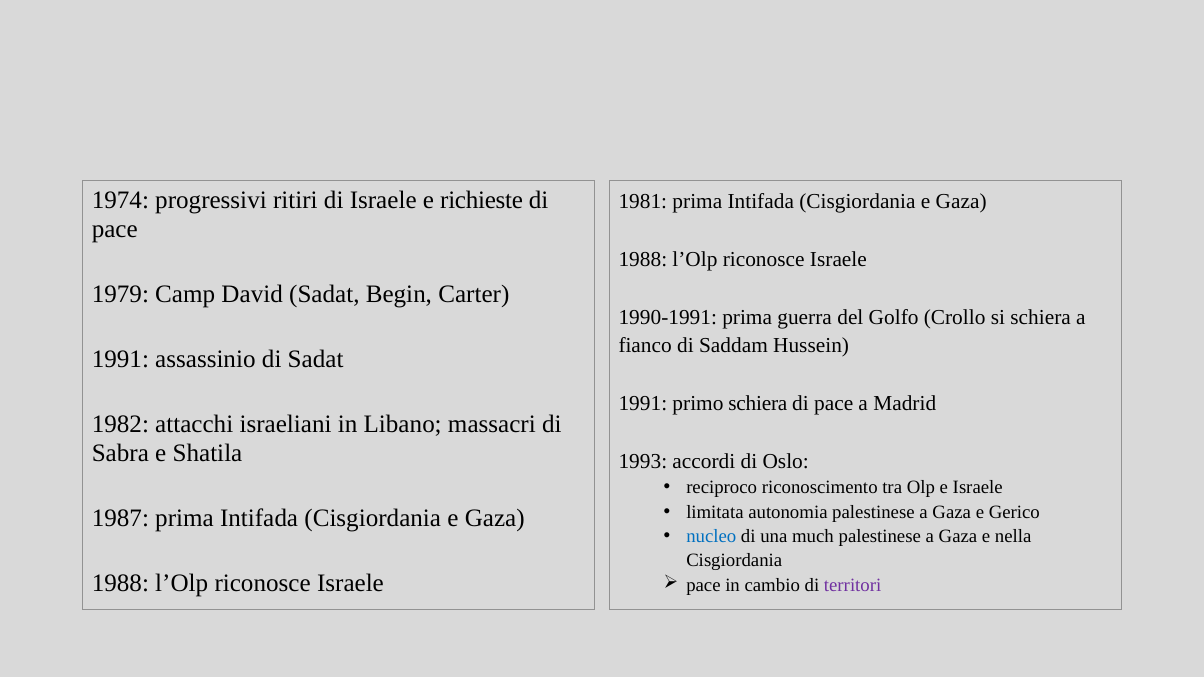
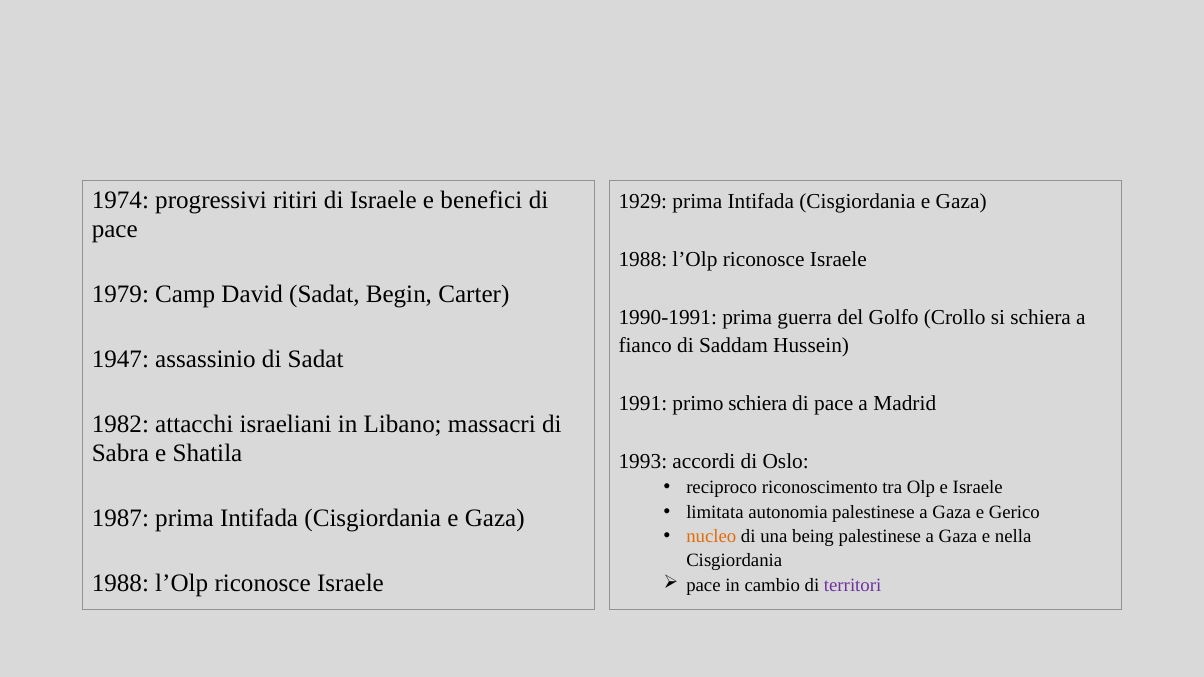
richieste: richieste -> benefici (481, 200)
1981: 1981 -> 1929 (643, 201)
1991: 1991 -> 1947 (120, 359)
nucleo colour: blue -> orange (711, 536)
much: much -> being (813, 536)
